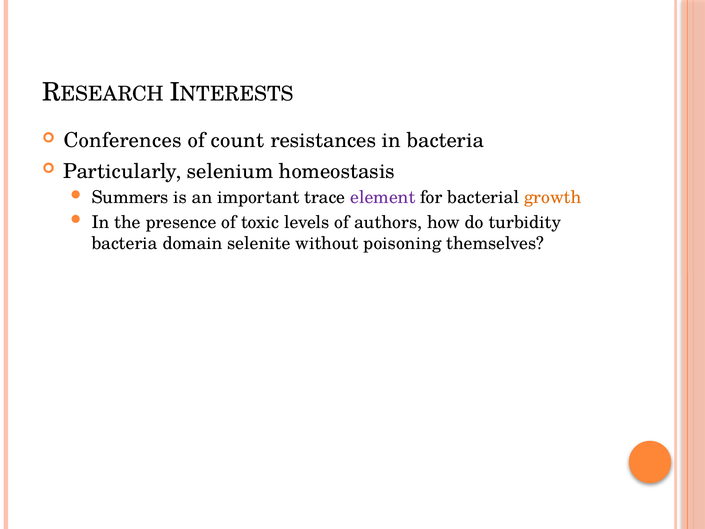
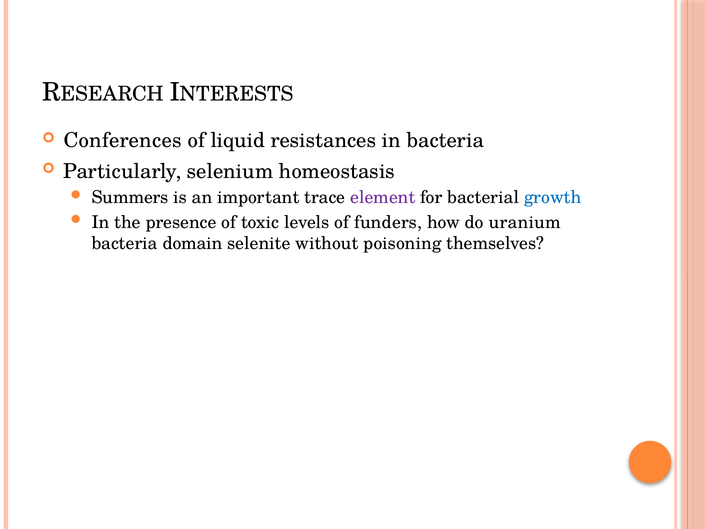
count: count -> liquid (238, 141)
growth colour: orange -> blue (553, 197)
authors: authors -> funders (388, 222)
turbidity: turbidity -> uranium (525, 222)
